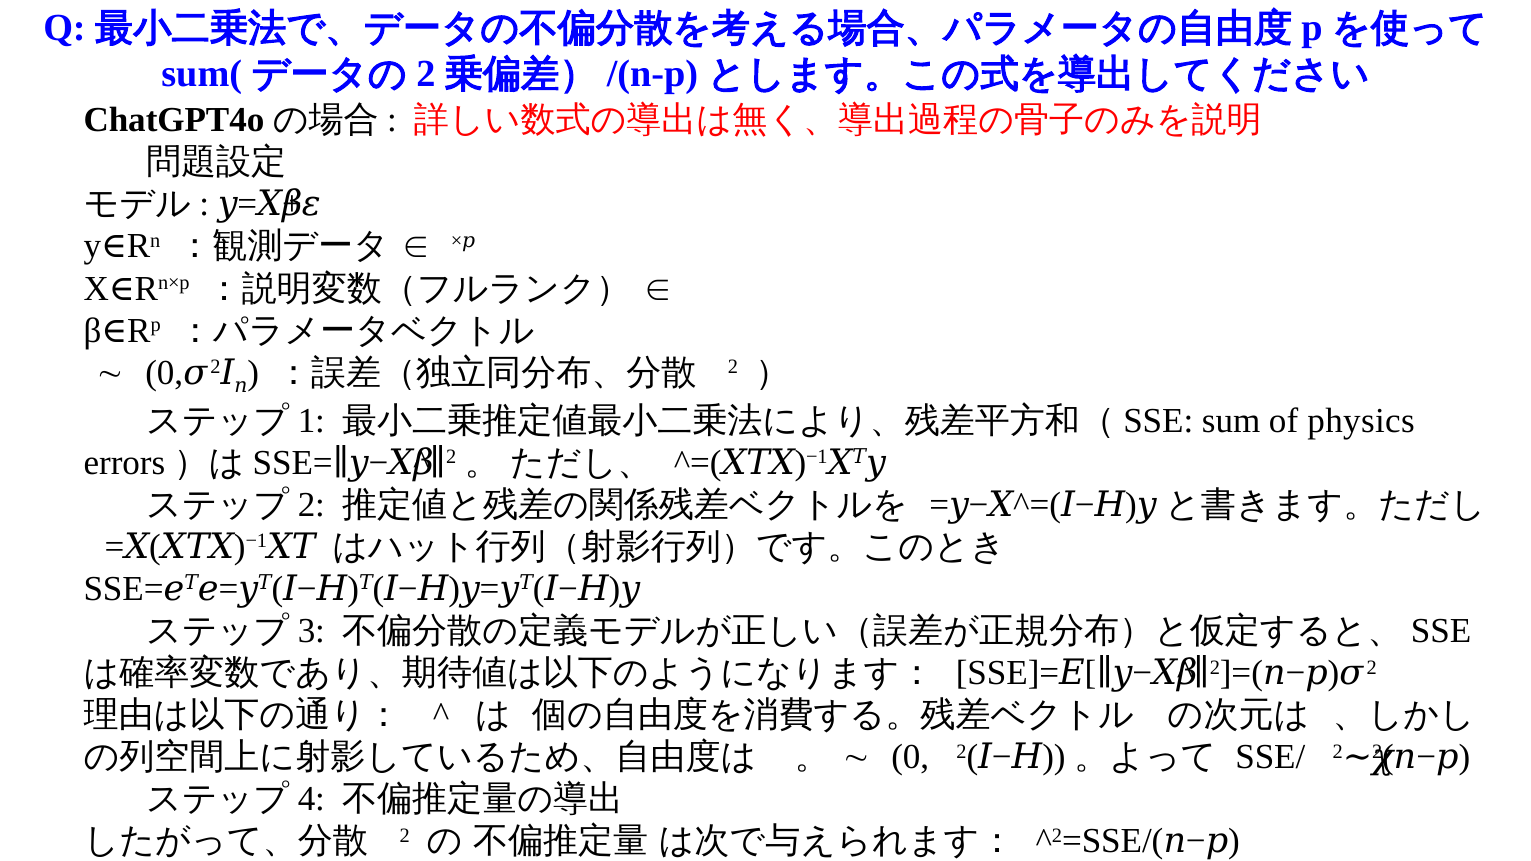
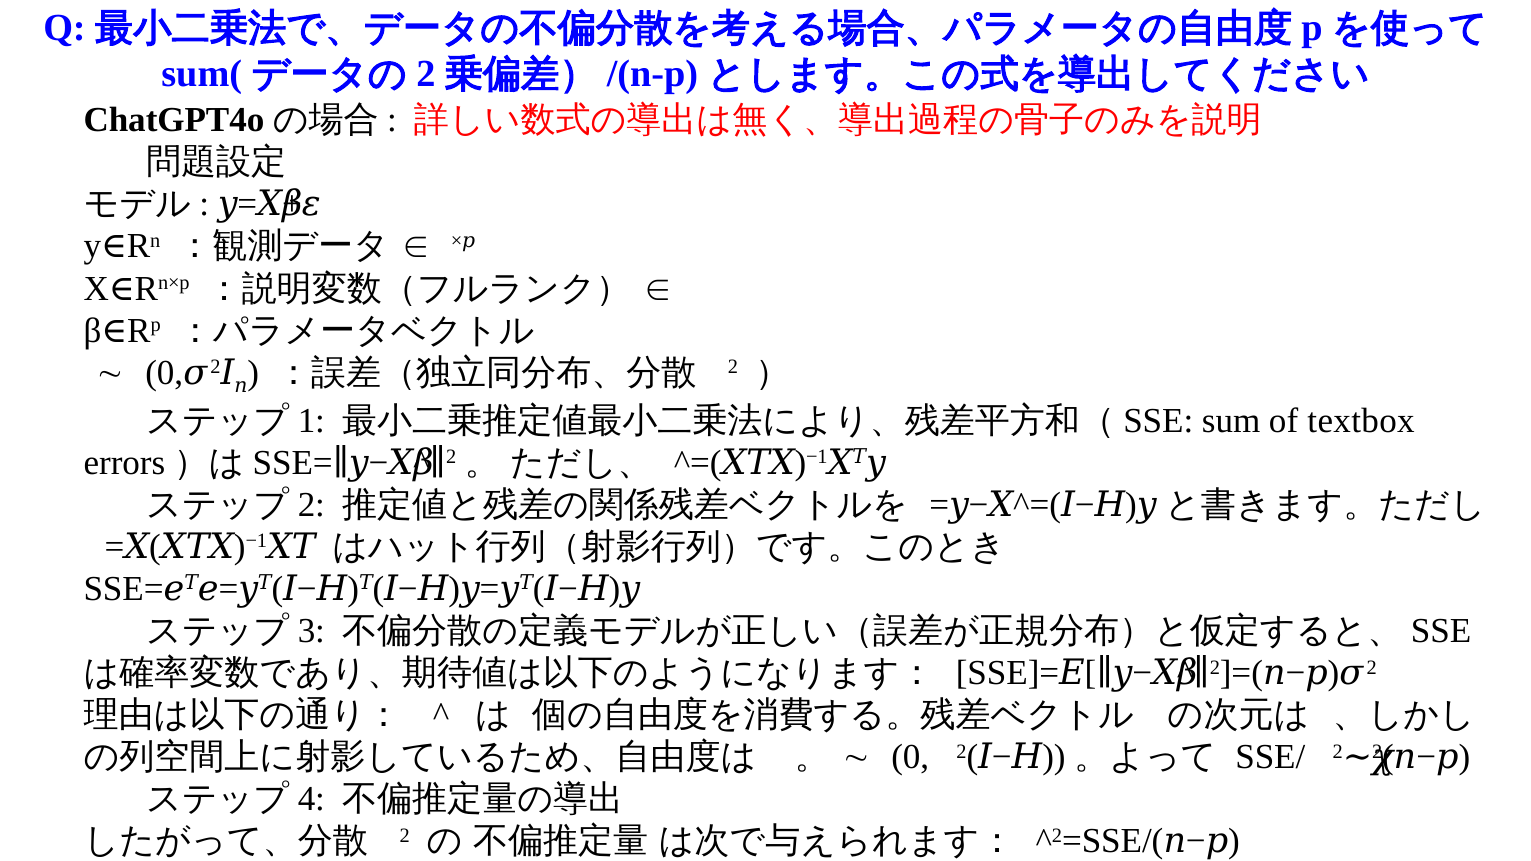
physics: physics -> textbox (1361, 421)
